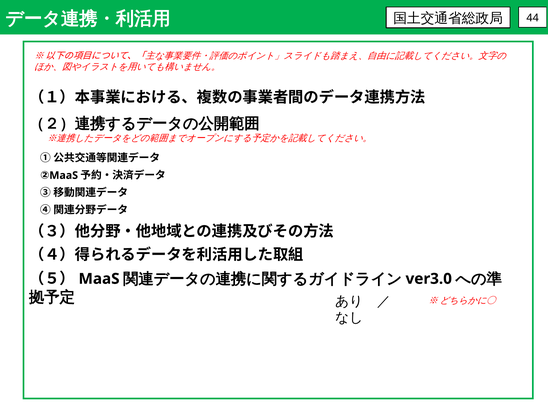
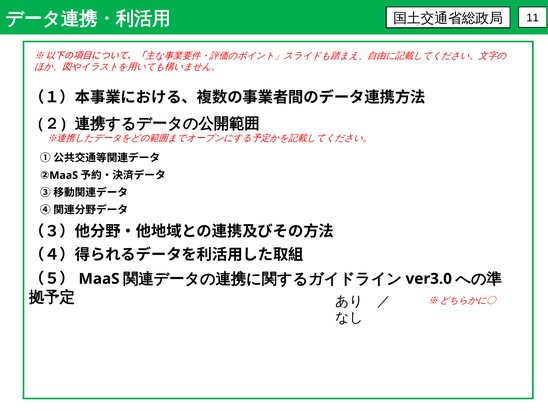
44: 44 -> 11 (533, 18)
